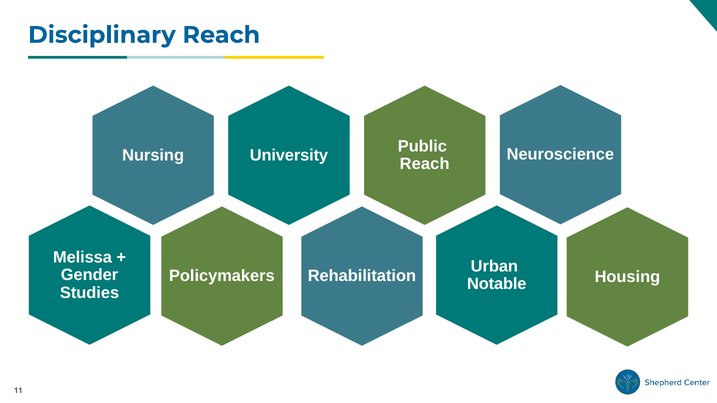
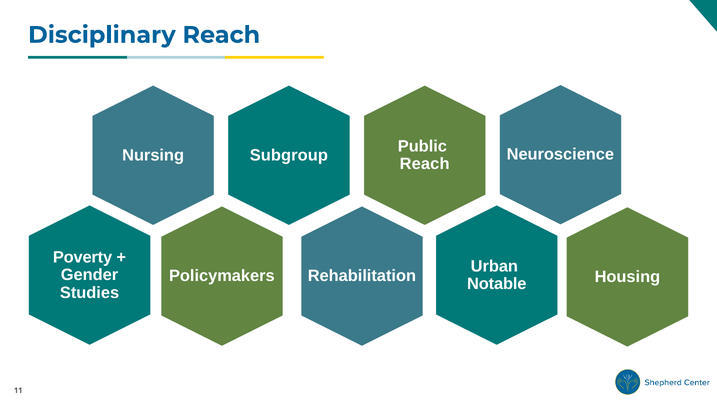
University: University -> Subgroup (289, 155)
Melissa: Melissa -> Poverty (83, 257)
